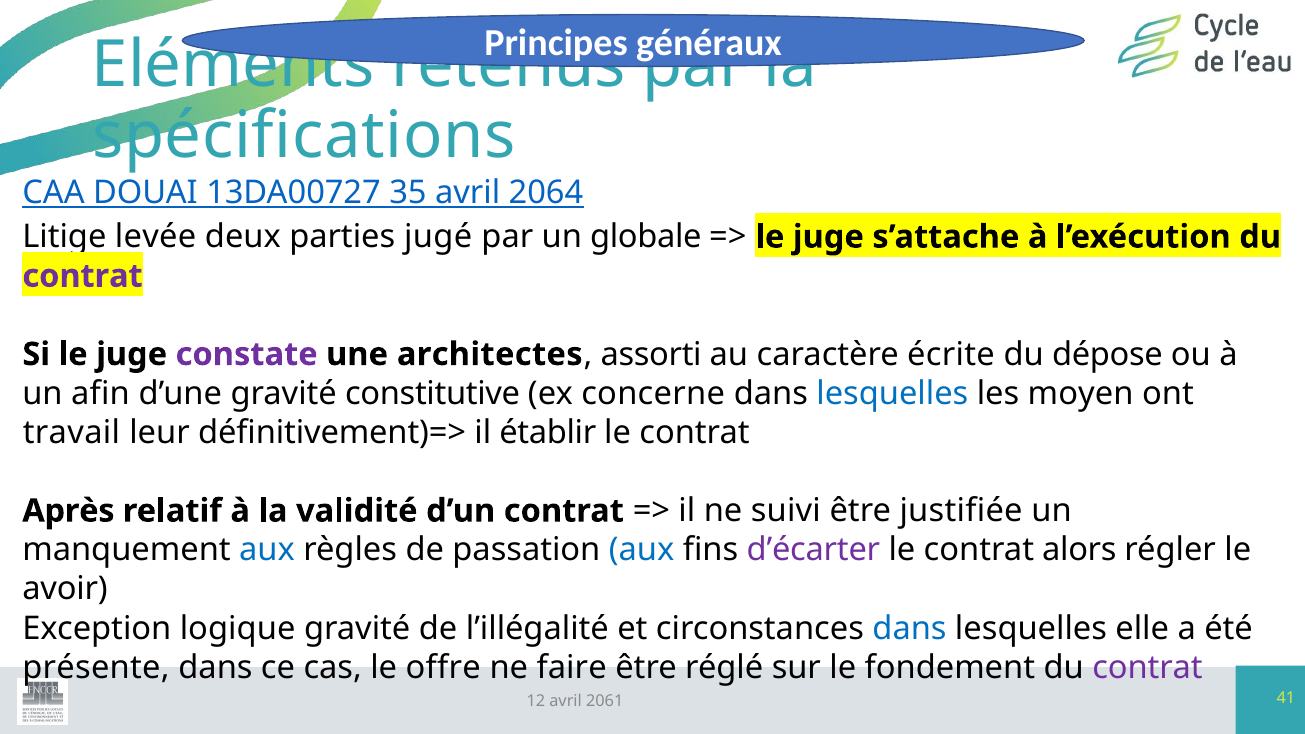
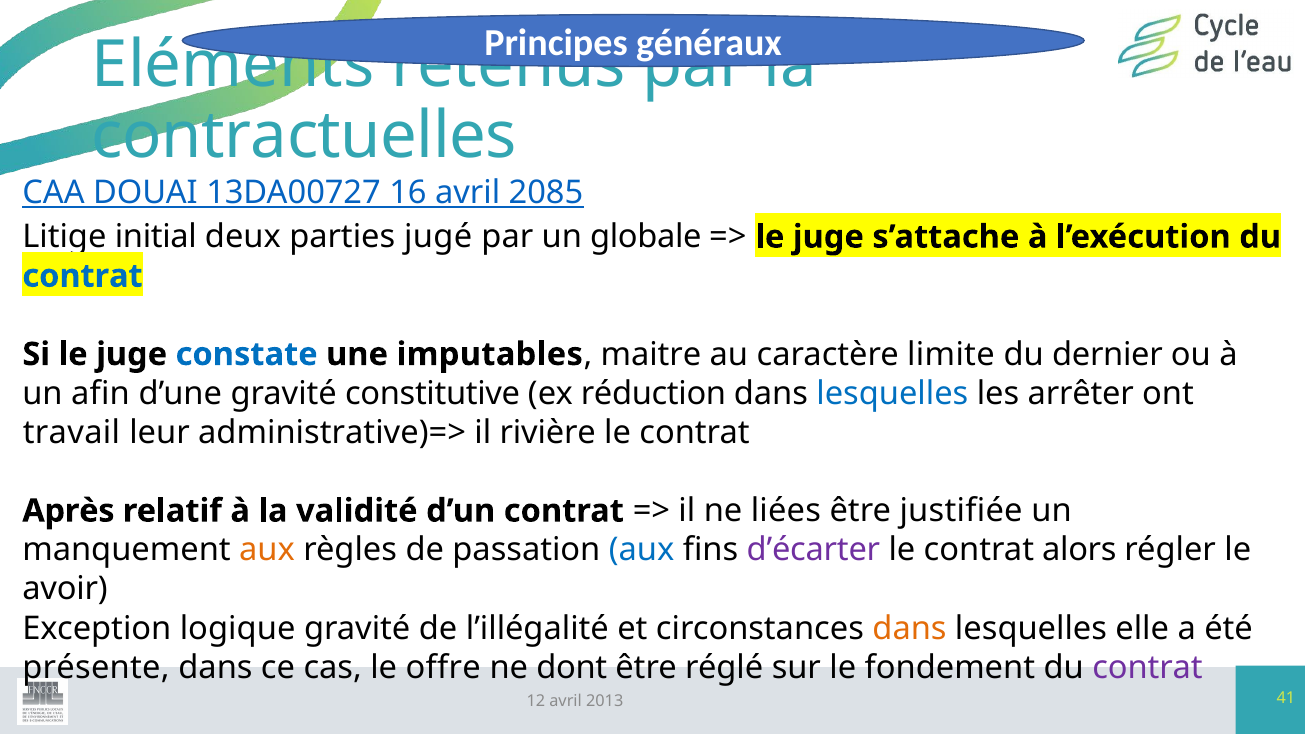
spécifications: spécifications -> contractuelles (305, 136)
35: 35 -> 16 (408, 192)
2064: 2064 -> 2085 (546, 192)
levée: levée -> initial (156, 237)
contrat colour: purple -> blue (82, 276)
constate colour: purple -> blue (247, 354)
architectes: architectes -> imputables (490, 354)
assorti: assorti -> maitre (651, 354)
écrite: écrite -> limite (951, 354)
dépose: dépose -> dernier (1107, 354)
concerne: concerne -> réduction (653, 393)
moyen: moyen -> arrêter (1081, 393)
définitivement)=>: définitivement)=> -> administrative)=> (332, 433)
établir: établir -> rivière (548, 433)
suivi: suivi -> liées (786, 511)
aux colour: blue -> orange (267, 550)
dans colour: blue -> orange (910, 628)
faire: faire -> dont (572, 668)
2061: 2061 -> 2013 (605, 701)
